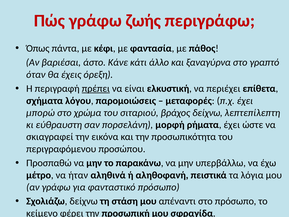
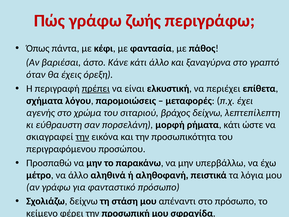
μπορώ: μπορώ -> αγενής (41, 113)
ρήματα έχει: έχει -> κάτι (232, 125)
την underline: none -> present (82, 137)
να ήταν: ήταν -> άλλο (78, 175)
